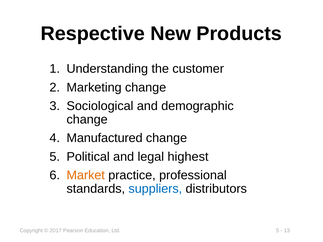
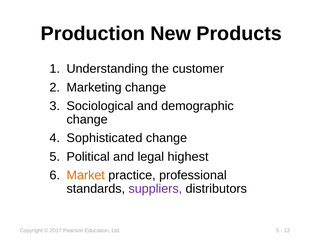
Respective: Respective -> Production (93, 34)
Manufactured: Manufactured -> Sophisticated (104, 138)
suppliers colour: blue -> purple (155, 189)
